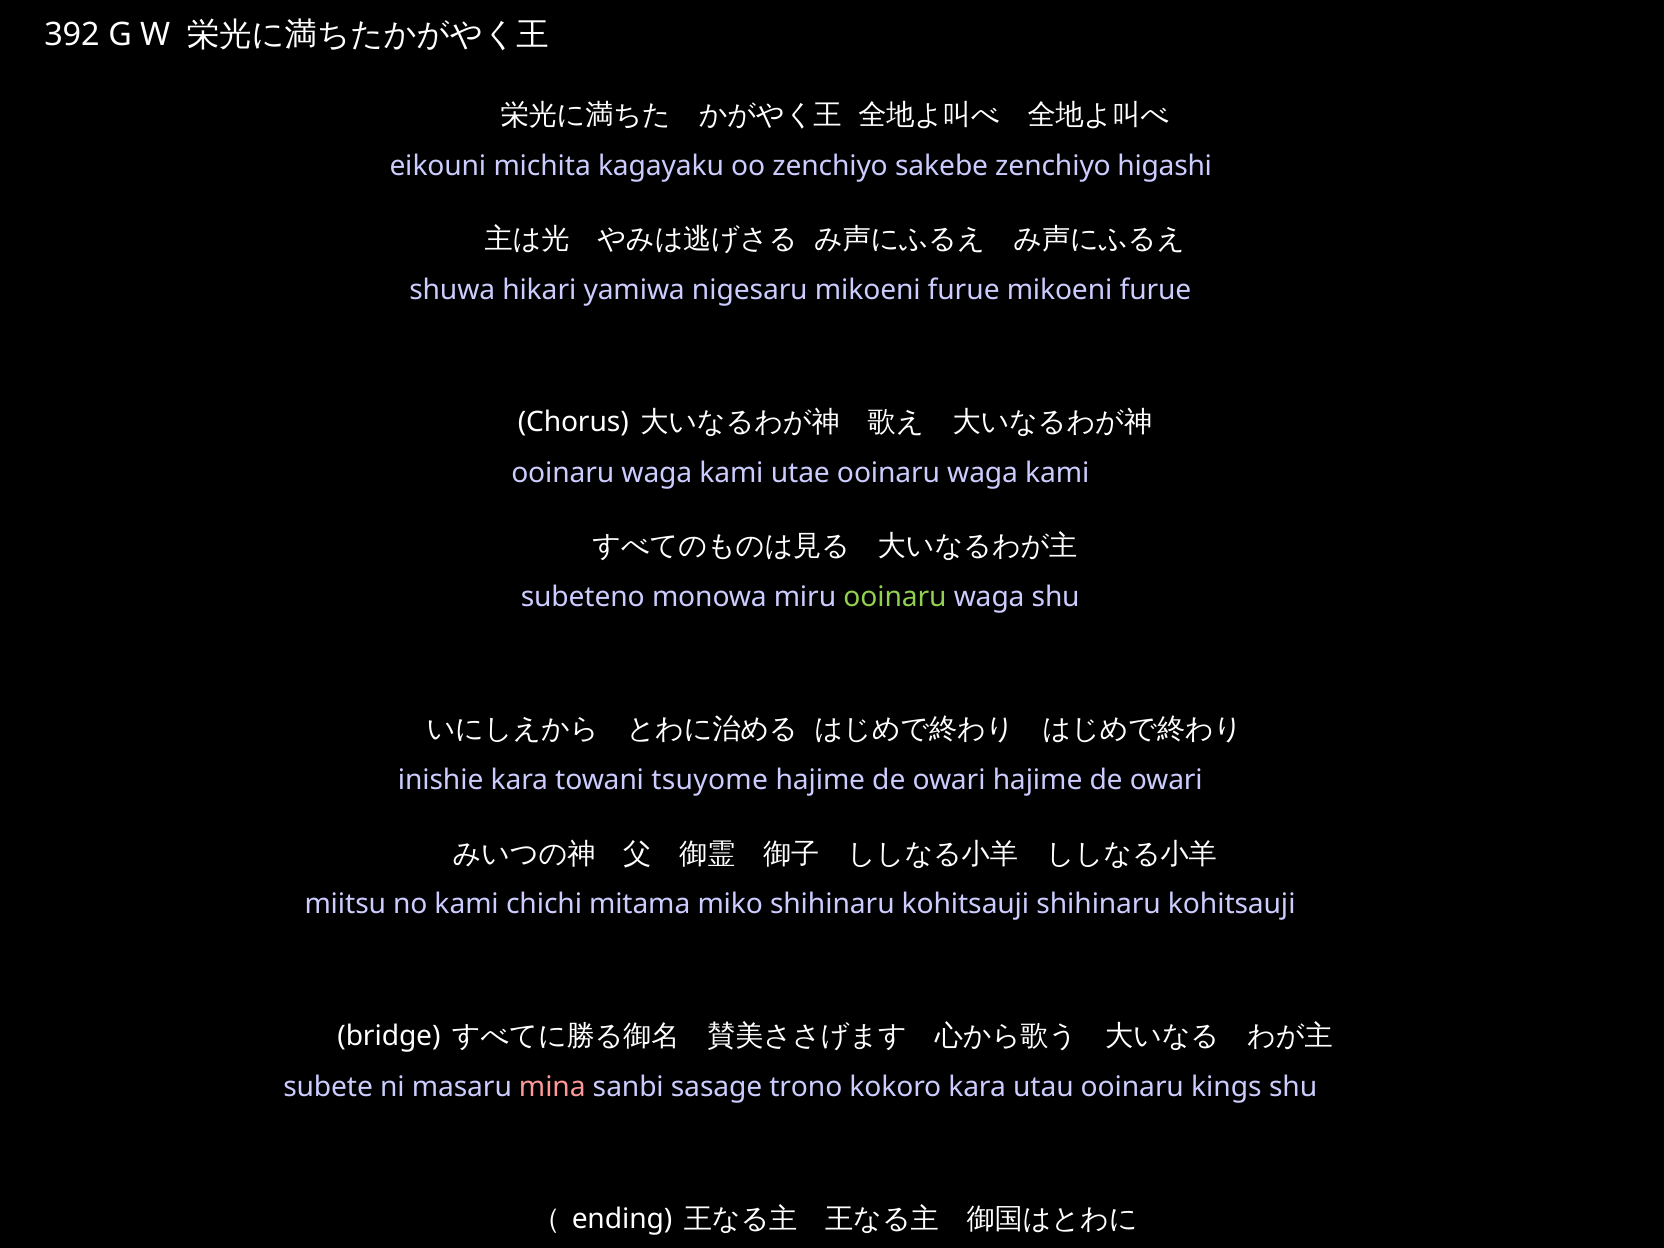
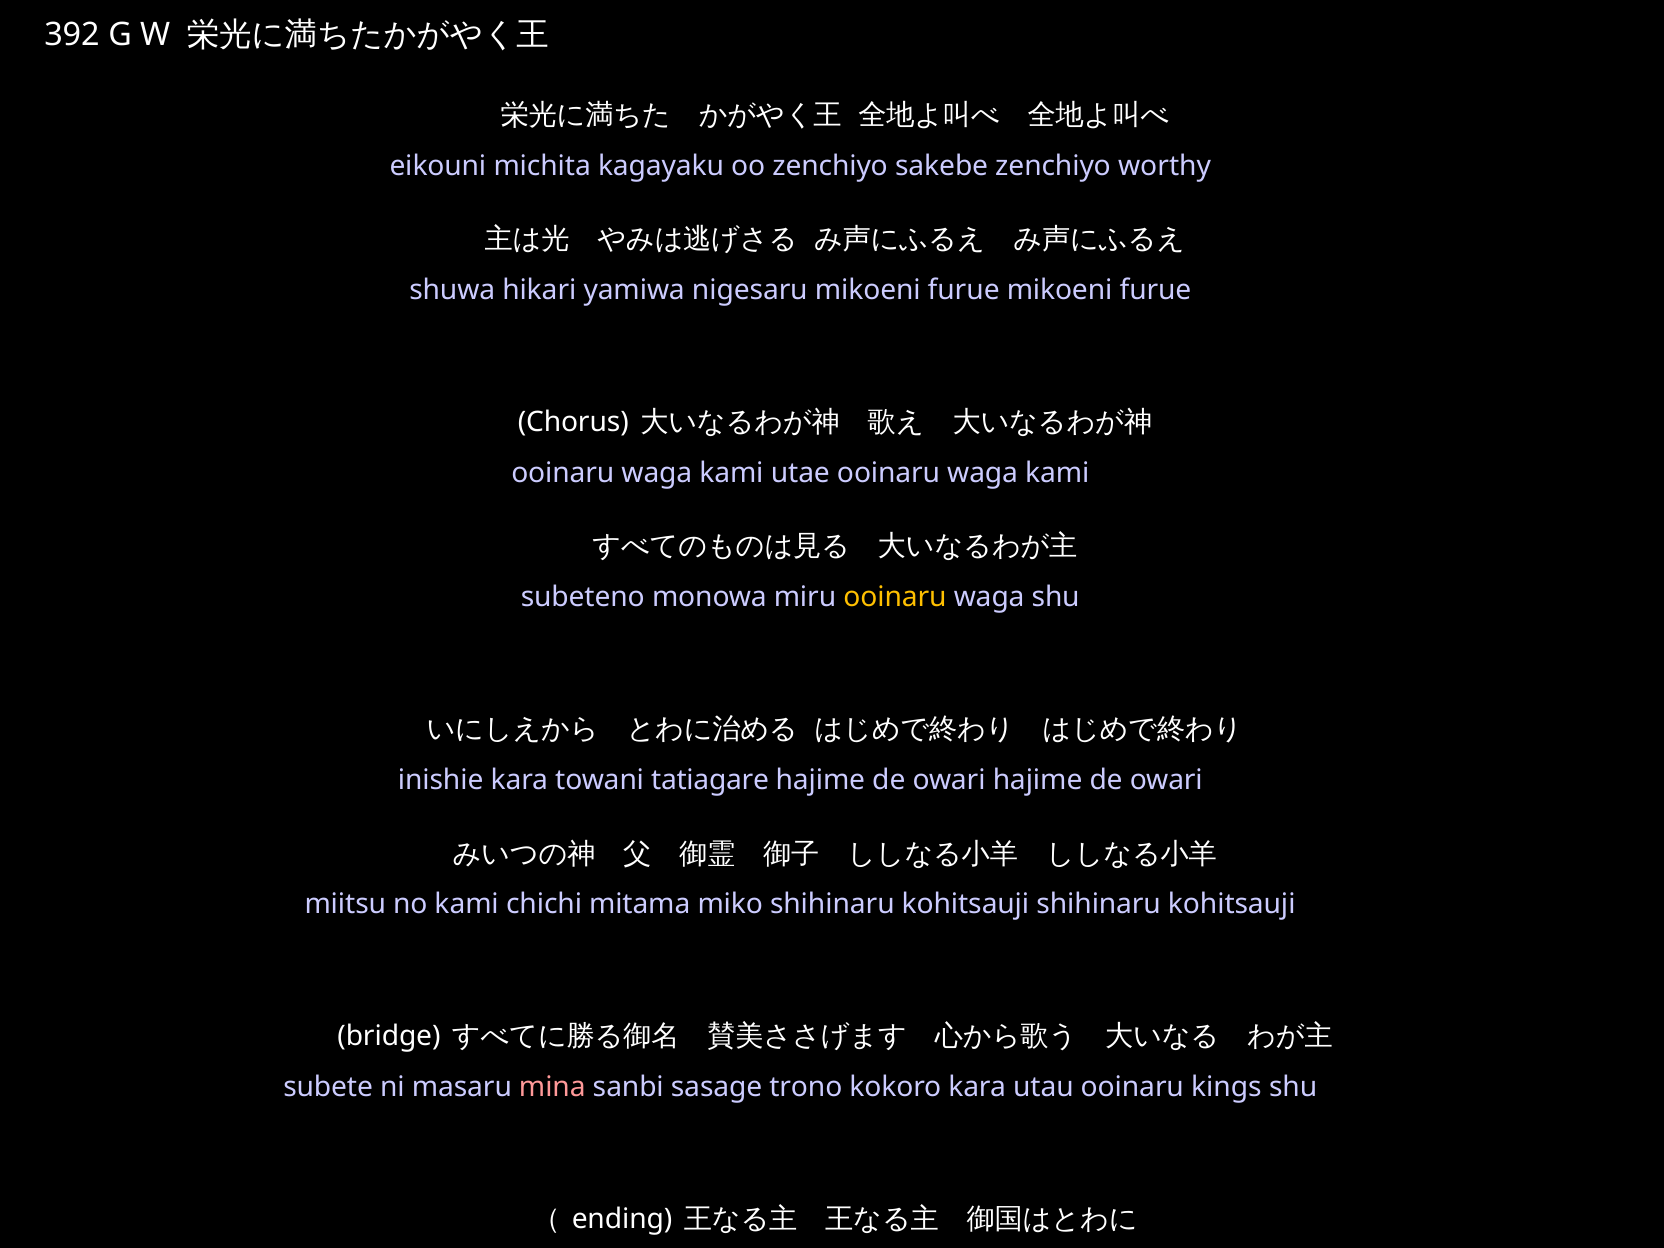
higashi: higashi -> worthy (1165, 166)
ooinaru colour: light green -> yellow (895, 597)
tsuyome: tsuyome -> tatiagare (710, 780)
